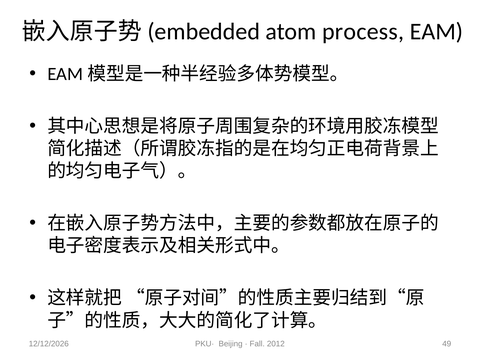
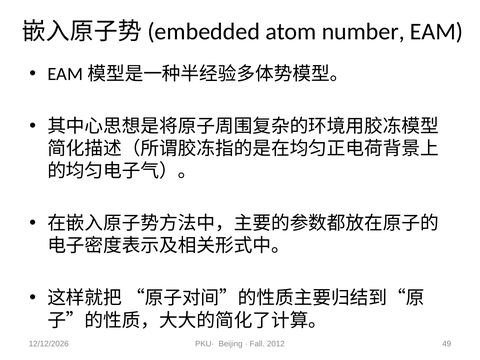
process: process -> number (363, 32)
